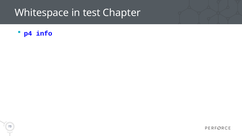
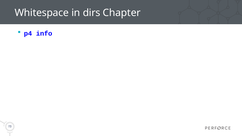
test: test -> dirs (92, 13)
